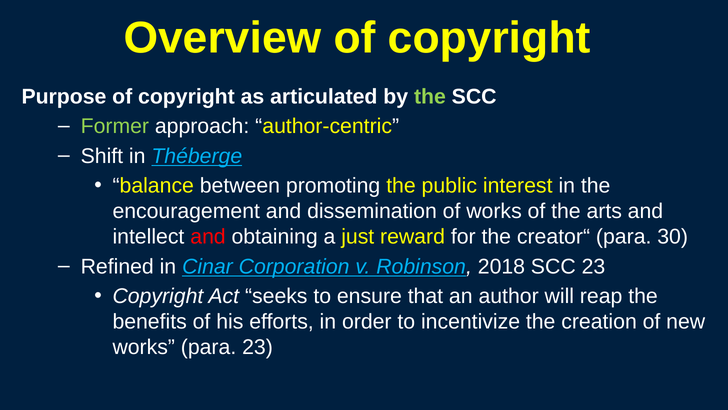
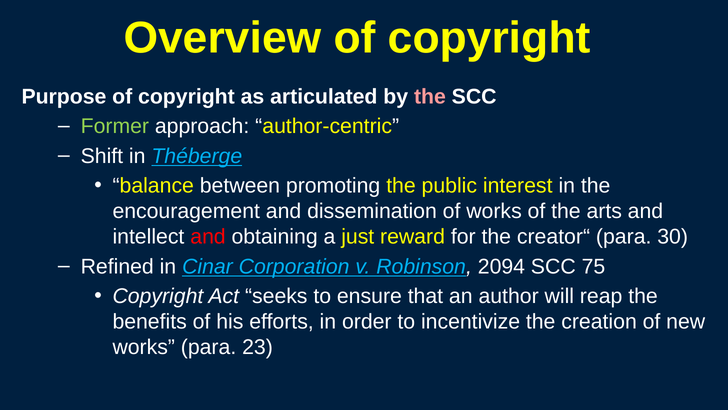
the colour: light green -> pink (430, 96)
2018: 2018 -> 2094 (501, 266)
SCC 23: 23 -> 75 (593, 266)
